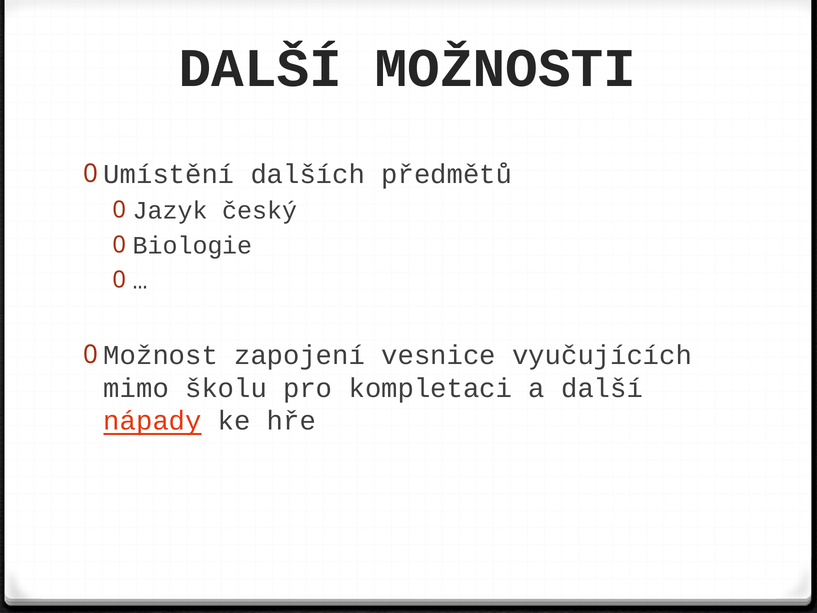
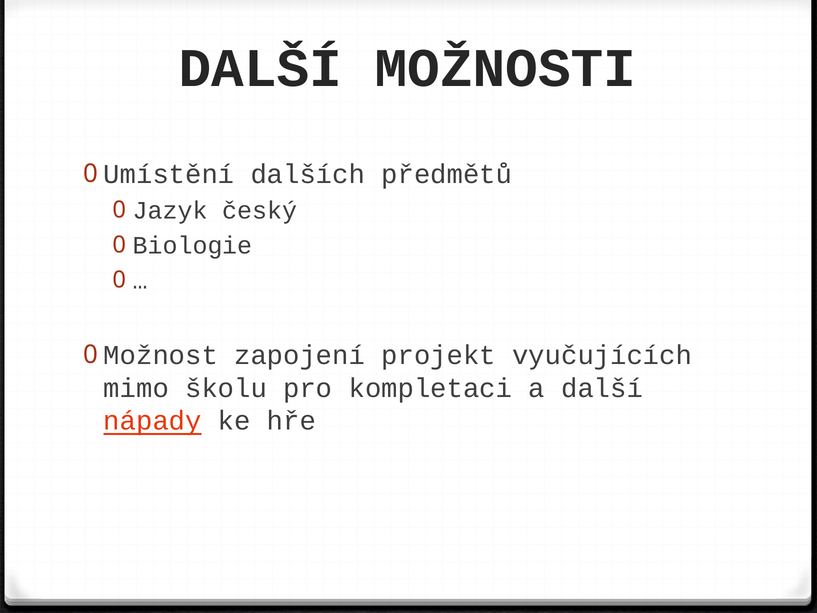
vesnice: vesnice -> projekt (439, 355)
